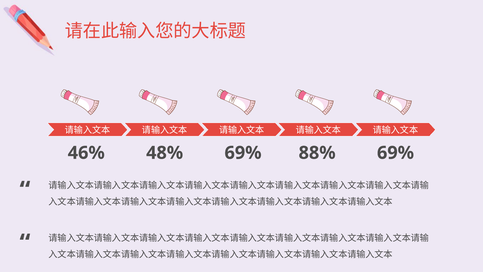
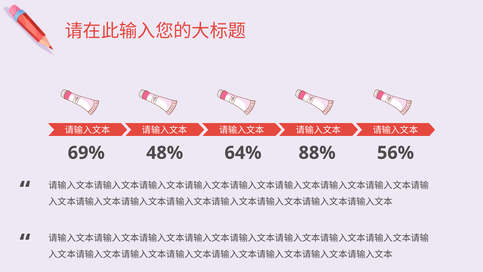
46%: 46% -> 69% (86, 153)
48% 69%: 69% -> 64% (243, 153)
88% 69%: 69% -> 56% (395, 153)
